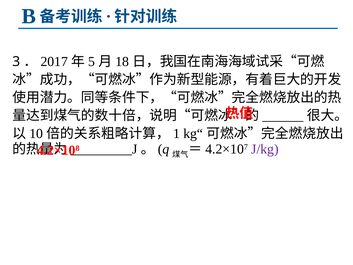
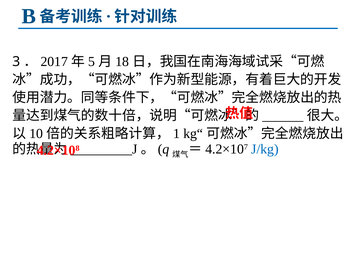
J/kg colour: purple -> blue (265, 149)
